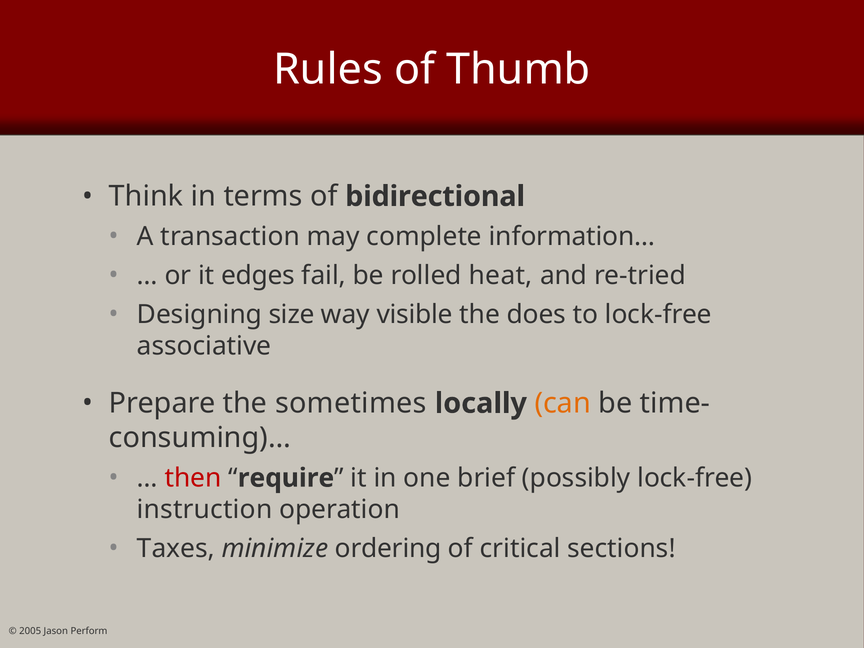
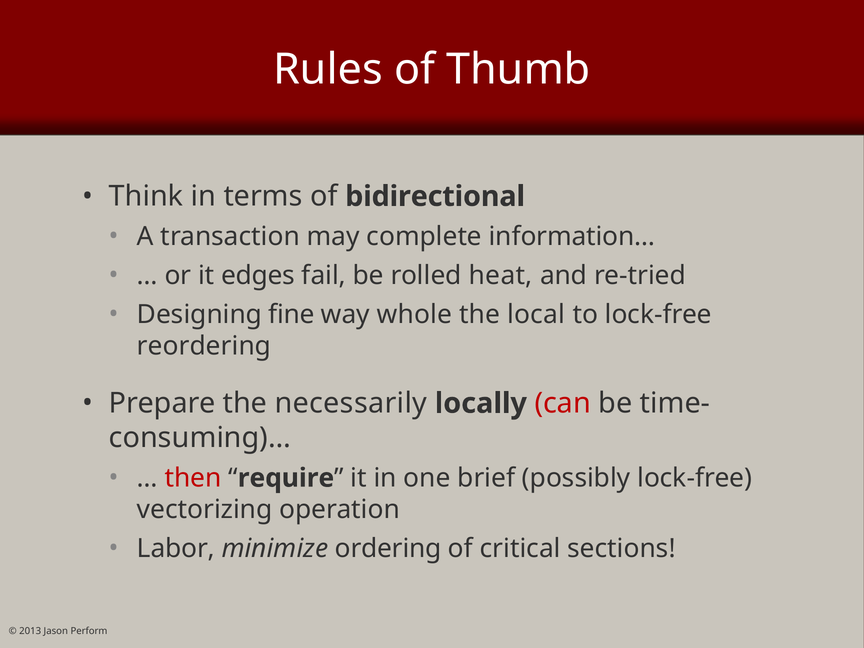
size: size -> fine (292, 314)
visible: visible -> whole (414, 314)
does: does -> local (536, 314)
associative: associative -> reordering (204, 346)
sometimes: sometimes -> necessarily (351, 403)
can colour: orange -> red (563, 403)
instruction: instruction -> vectorizing (205, 510)
Taxes: Taxes -> Labor (176, 549)
2005: 2005 -> 2013 (30, 631)
